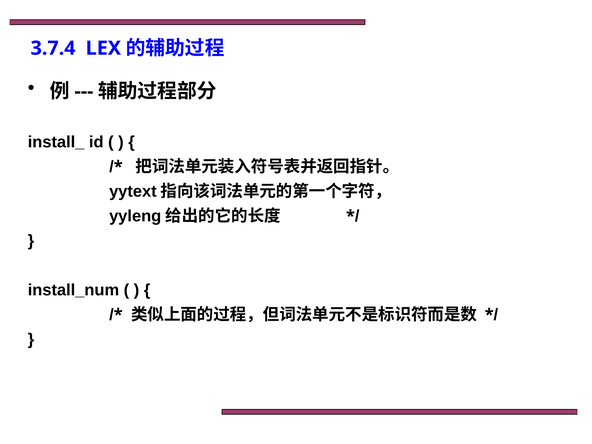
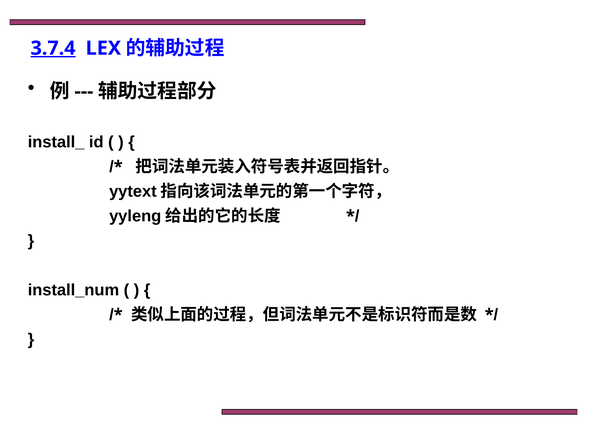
3.7.4 underline: none -> present (53, 48)
